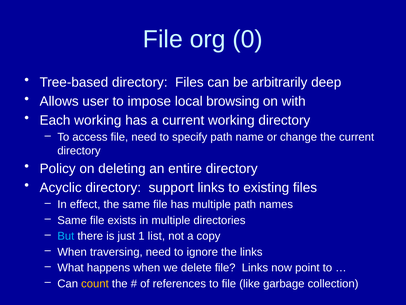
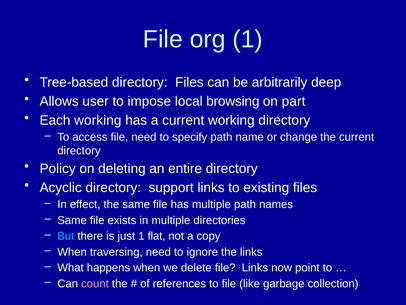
org 0: 0 -> 1 (248, 39)
with: with -> part (294, 101)
list: list -> flat (157, 236)
count colour: yellow -> pink (95, 283)
